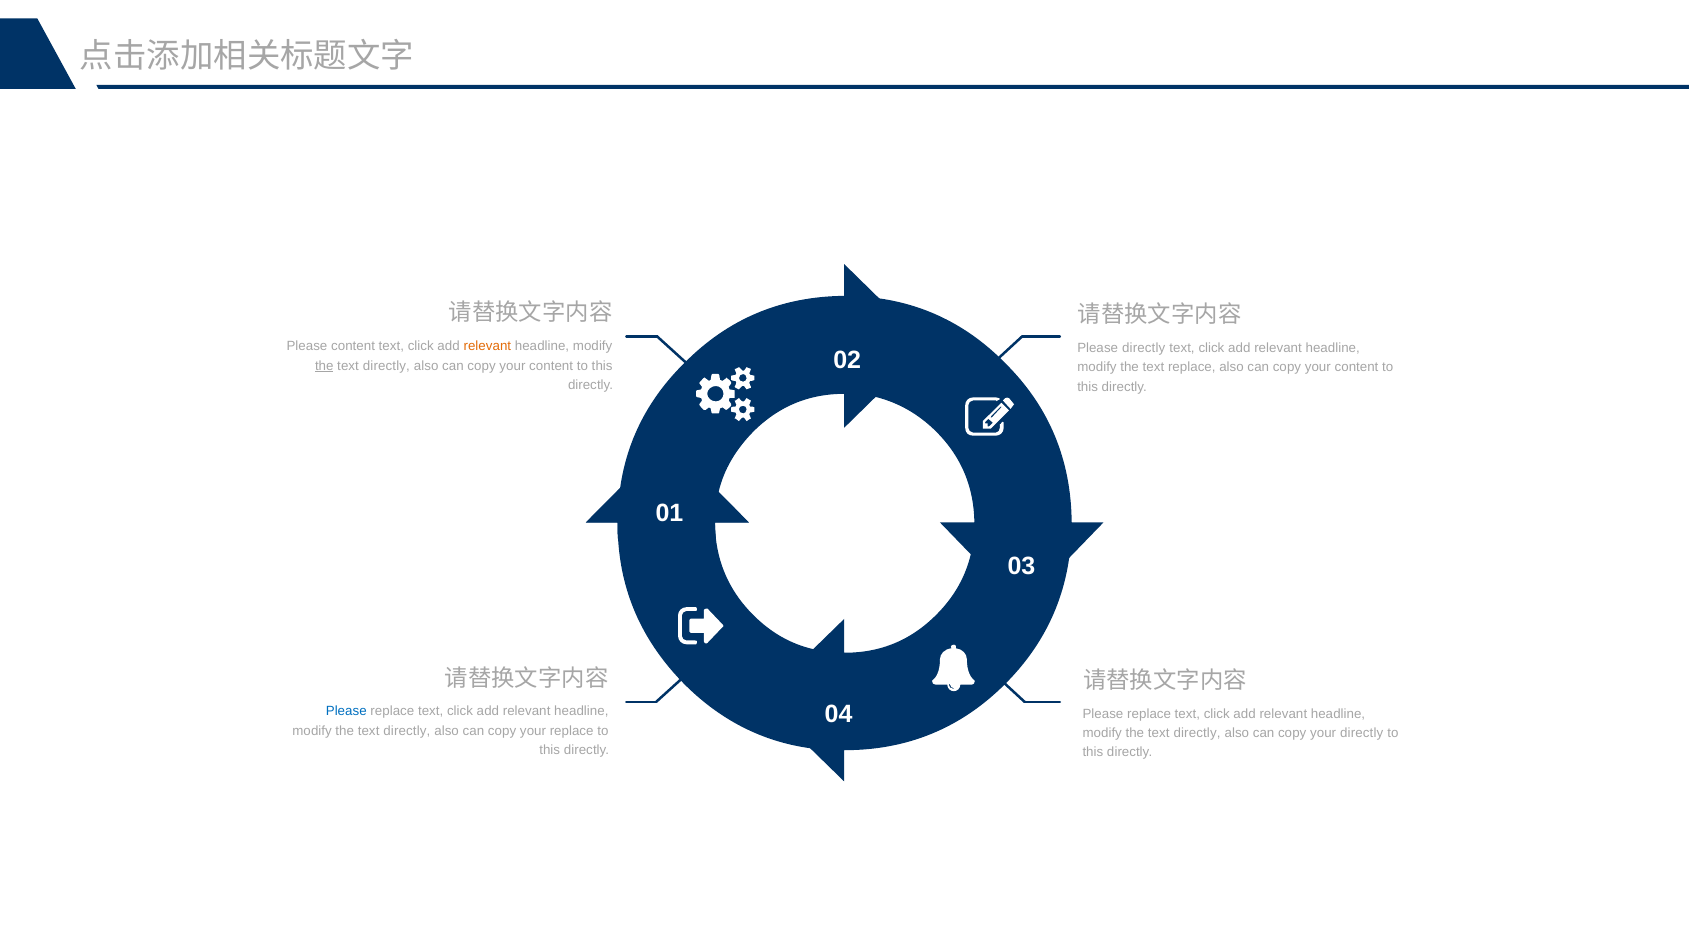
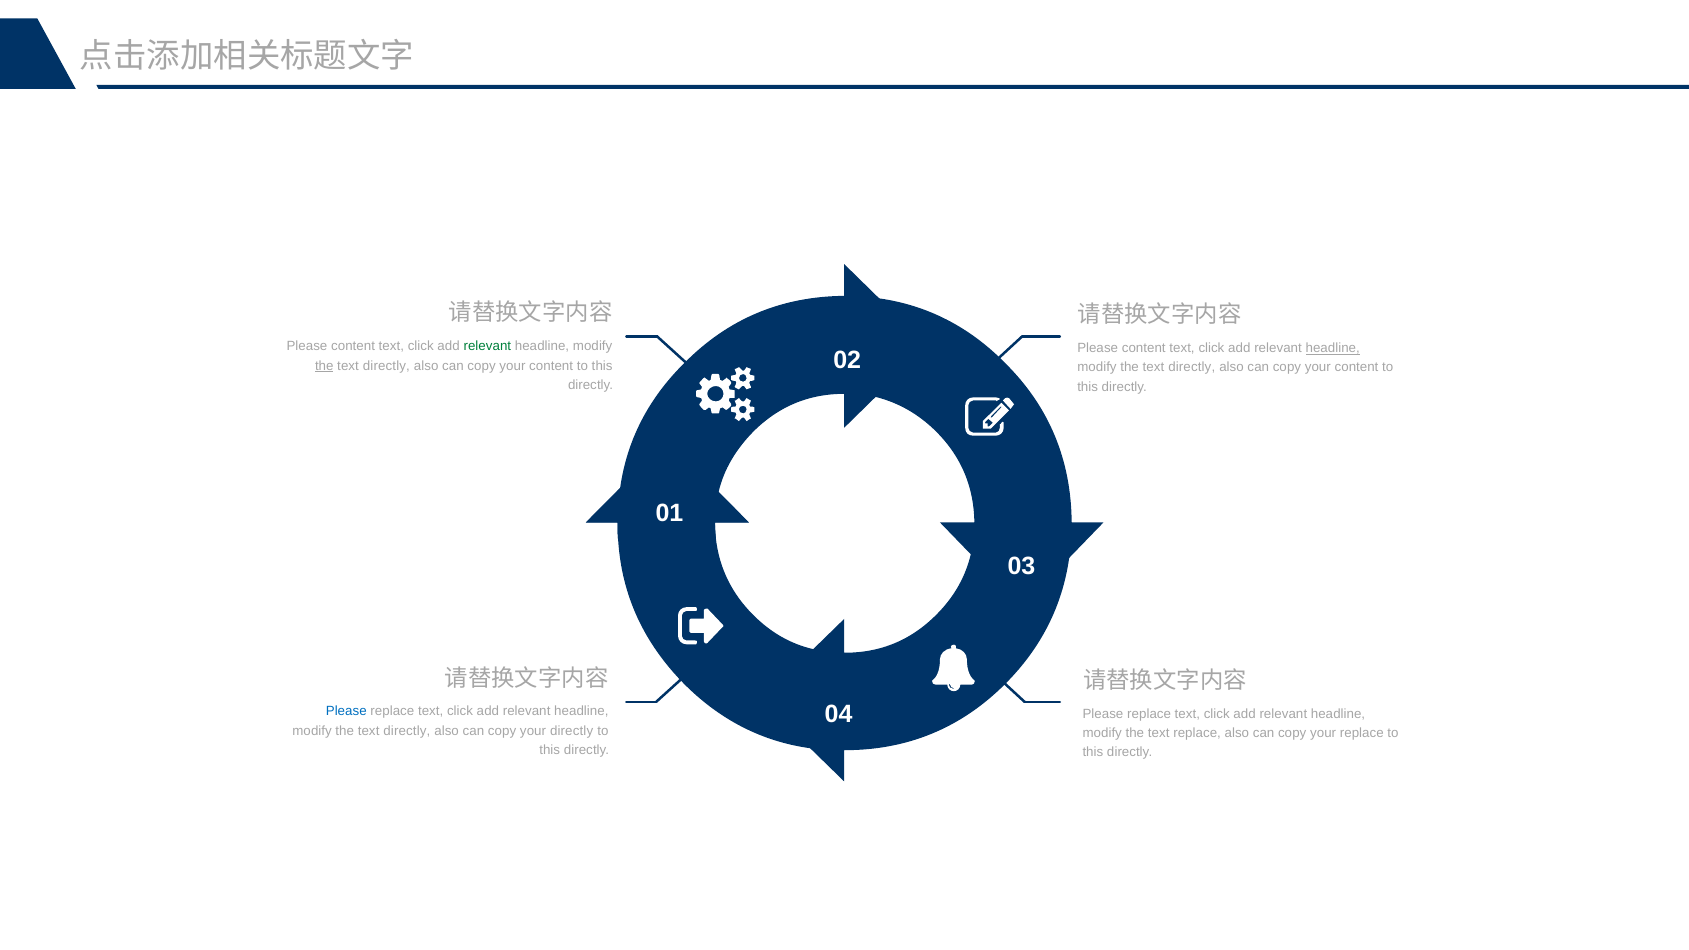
relevant colour: orange -> green (487, 346)
directly: directly -> content (1144, 348)
headline underline: none -> present (1333, 348)
replace: replace -> directly (1192, 368)
your replace: replace -> directly (572, 731)
directly: directly -> replace (1197, 733)
your directly: directly -> replace (1362, 733)
